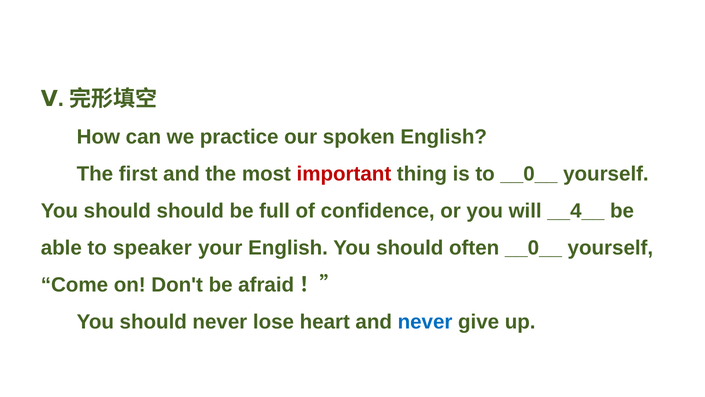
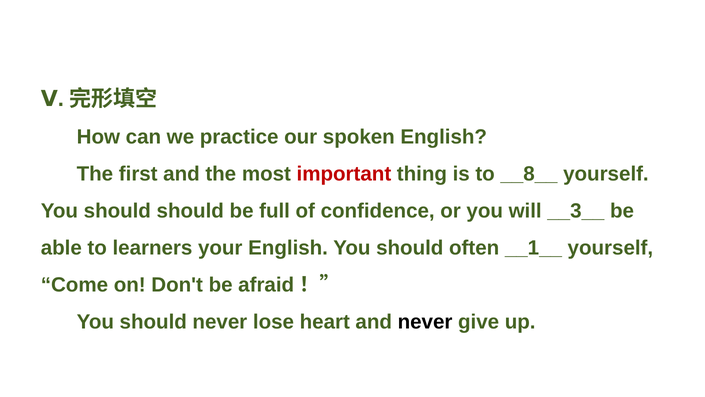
to __0__: __0__ -> __8__ (529, 174)
__4__: __4__ -> __3__ (576, 211)
speaker: speaker -> learners (152, 248)
often __0__: __0__ -> __1__ (533, 248)
never colour: blue -> black (425, 322)
